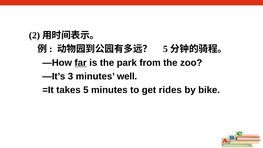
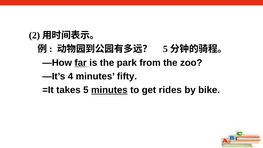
3: 3 -> 4 (70, 76)
well: well -> fifty (127, 76)
minutes underline: none -> present (109, 90)
